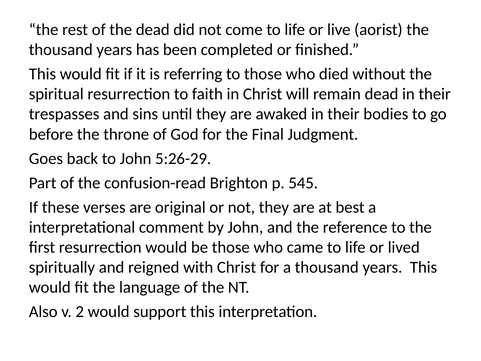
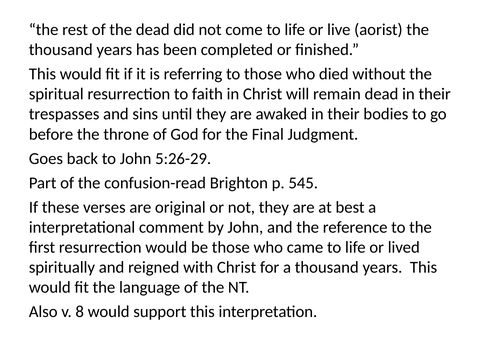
2: 2 -> 8 (80, 311)
